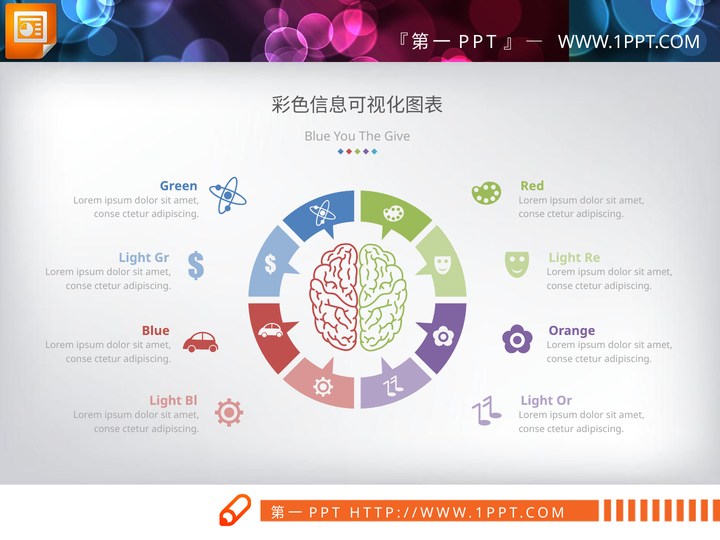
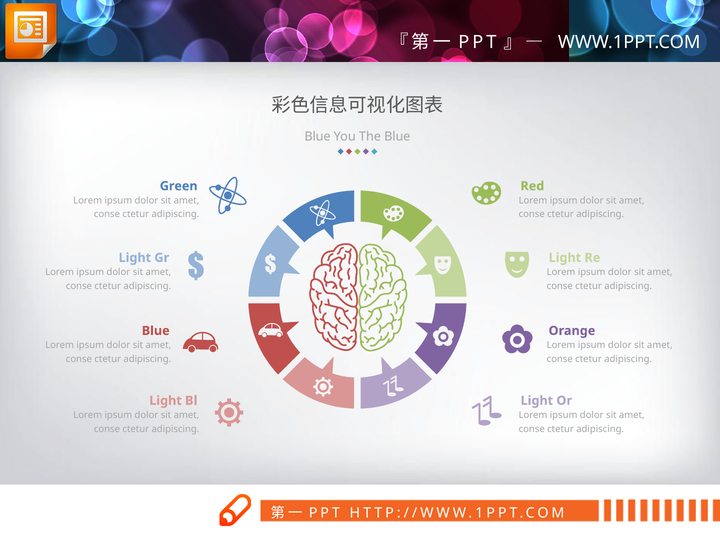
The Give: Give -> Blue (397, 136)
